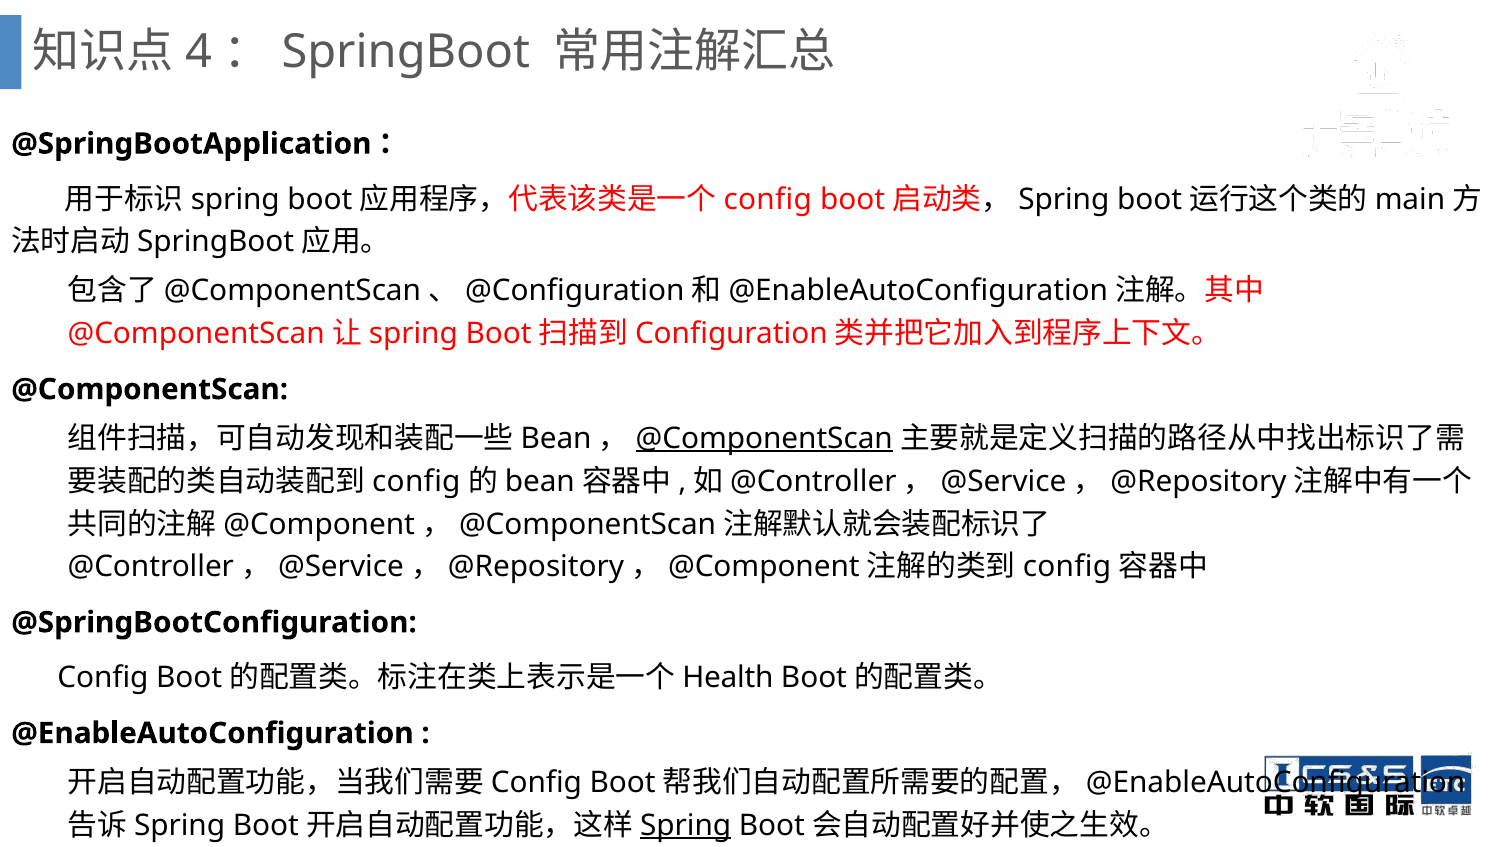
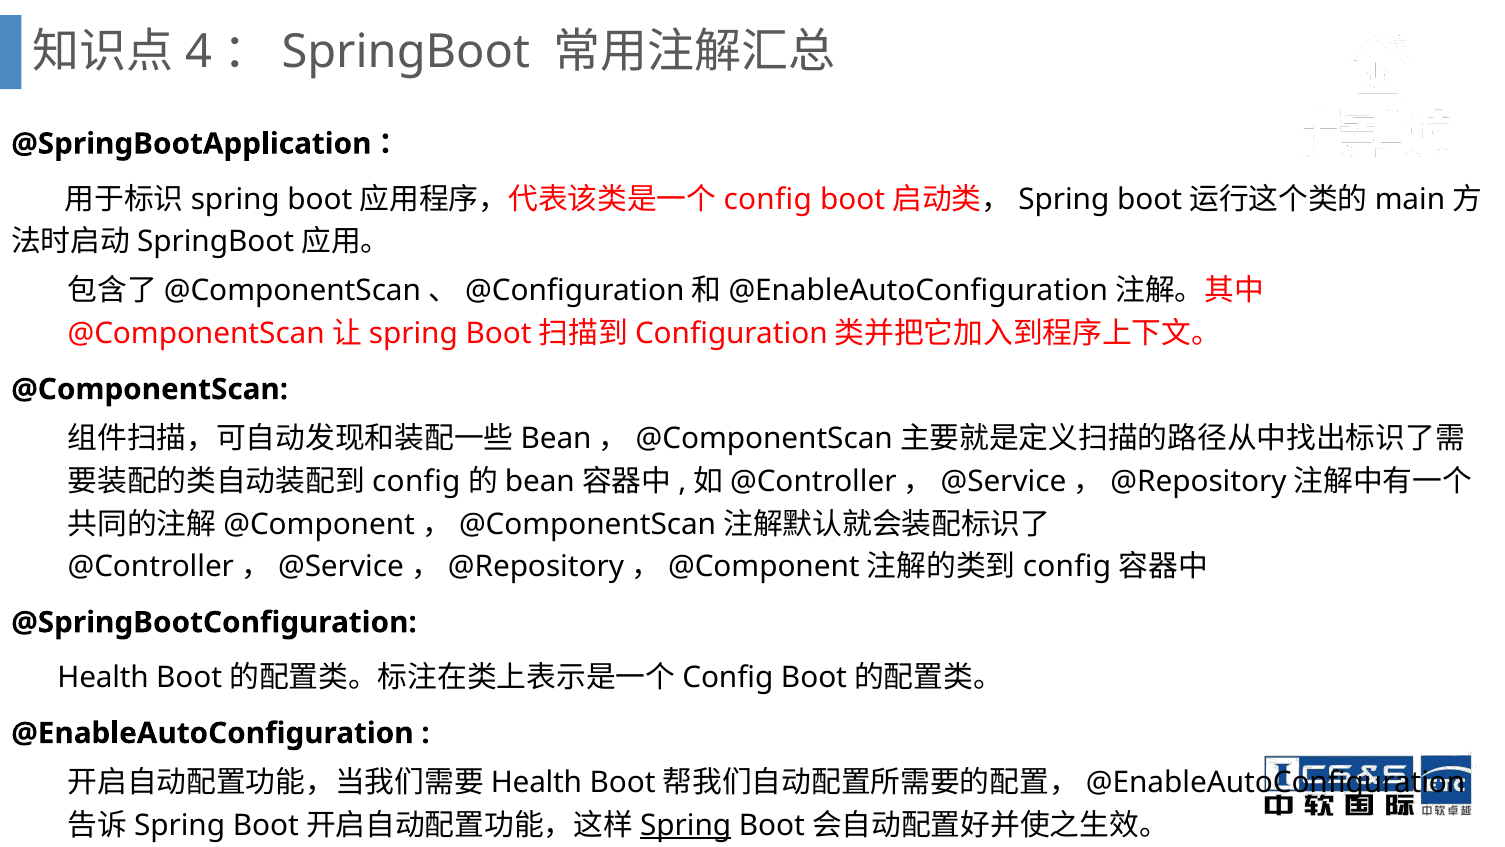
@ComponentScan underline: present -> none (764, 438)
Config: Config -> Health (103, 678)
Health: Health -> Config (728, 678)
Config: Config -> Health (536, 782)
